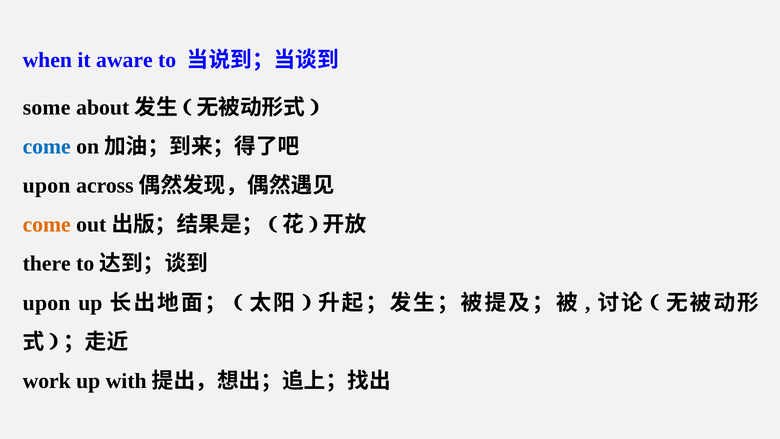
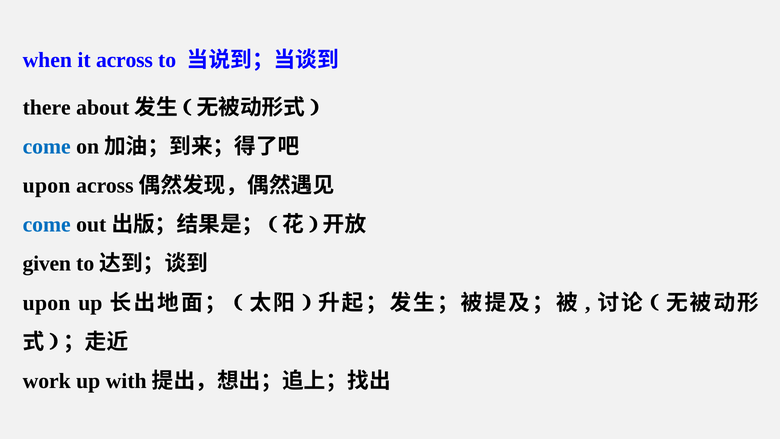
aware: aware -> across (124, 60)
some: some -> there (47, 108)
come colour: orange -> blue (47, 225)
there: there -> given (47, 264)
